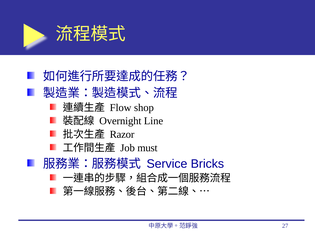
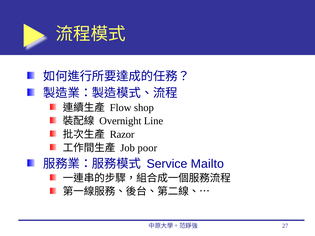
must: must -> poor (147, 148)
Bricks: Bricks -> Mailto (207, 164)
